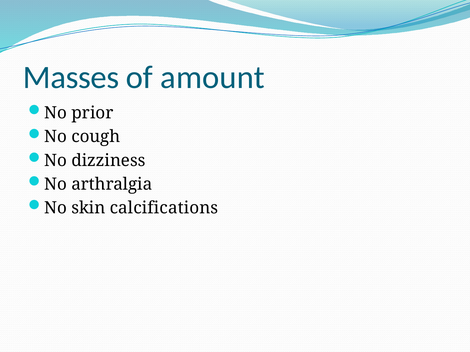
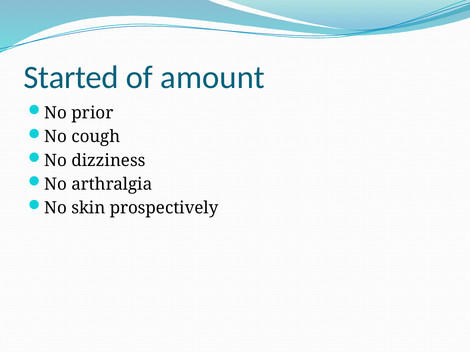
Masses: Masses -> Started (71, 78)
calcifications: calcifications -> prospectively (164, 208)
